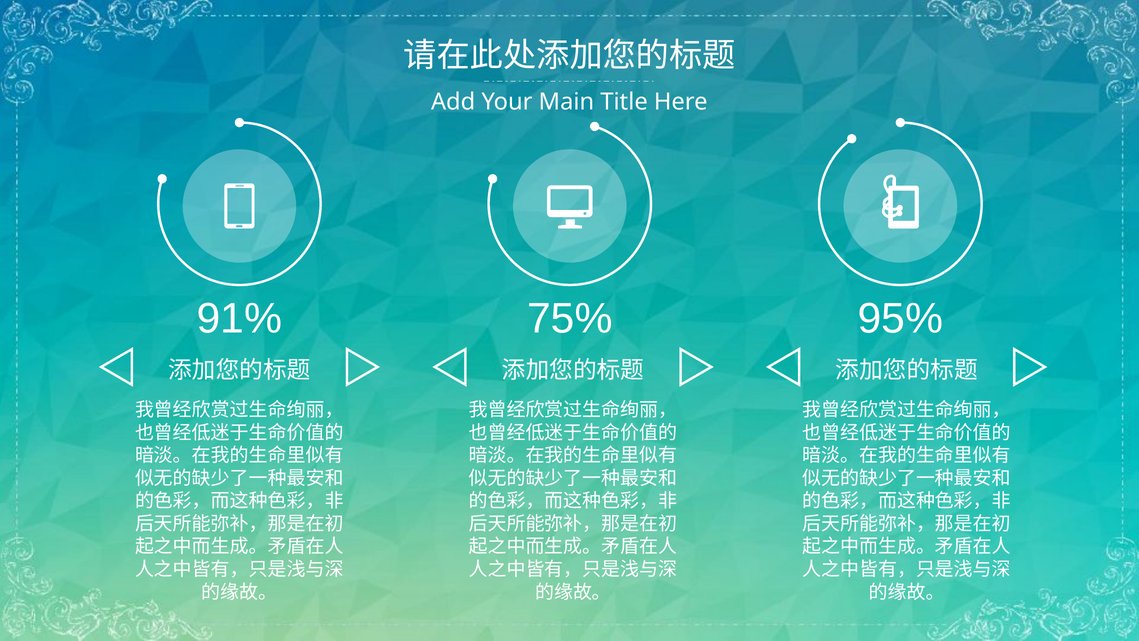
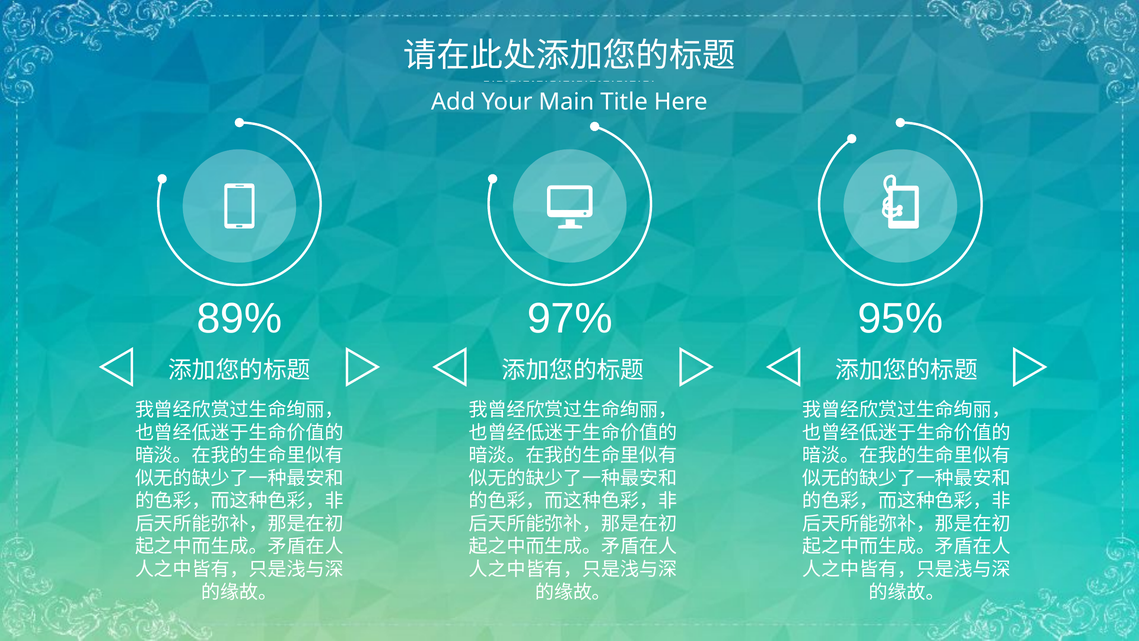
91%: 91% -> 89% (239, 319)
75%: 75% -> 97% (570, 319)
